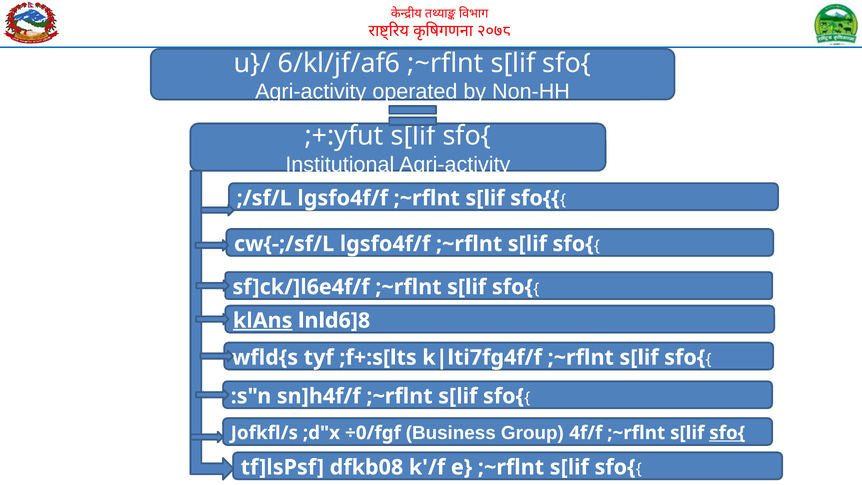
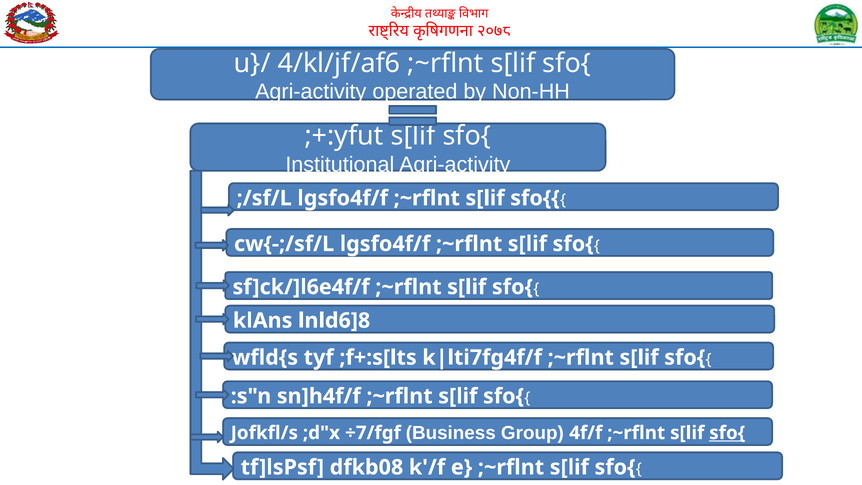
6/kl/jf/af6: 6/kl/jf/af6 -> 4/kl/jf/af6 (339, 63)
klAns underline: present -> none (263, 321)
÷0/fgf: ÷0/fgf -> ÷7/fgf (373, 433)
